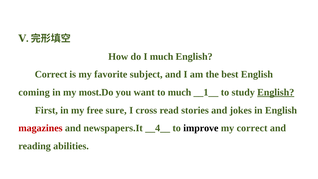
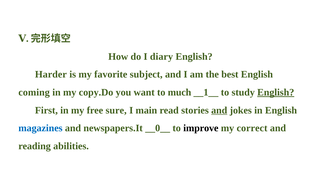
I much: much -> diary (161, 57)
Correct: Correct -> Harder (51, 74)
most.Do: most.Do -> copy.Do (96, 92)
cross: cross -> main (146, 110)
and underline: none -> present (219, 110)
magazines colour: red -> blue (40, 128)
__4__: __4__ -> __0__ (158, 128)
